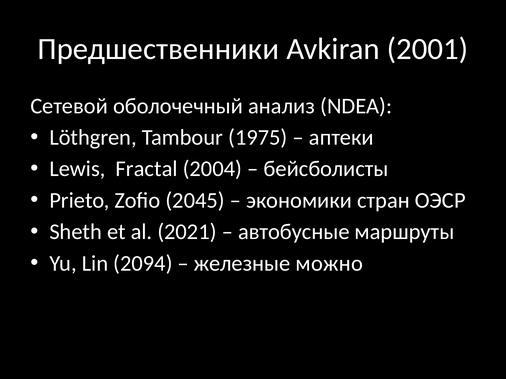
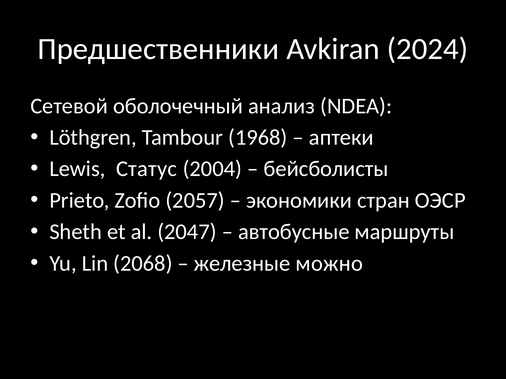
2001: 2001 -> 2024 (428, 49)
1975: 1975 -> 1968 (258, 138)
Fractal: Fractal -> Статус (147, 169)
2045: 2045 -> 2057 (195, 201)
2021: 2021 -> 2047 (187, 232)
2094: 2094 -> 2068 (143, 264)
